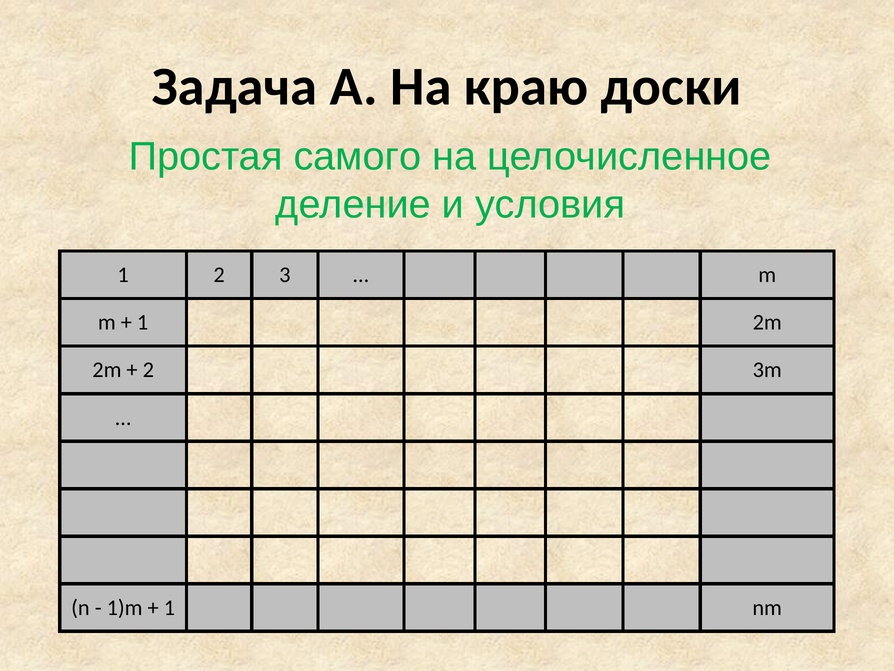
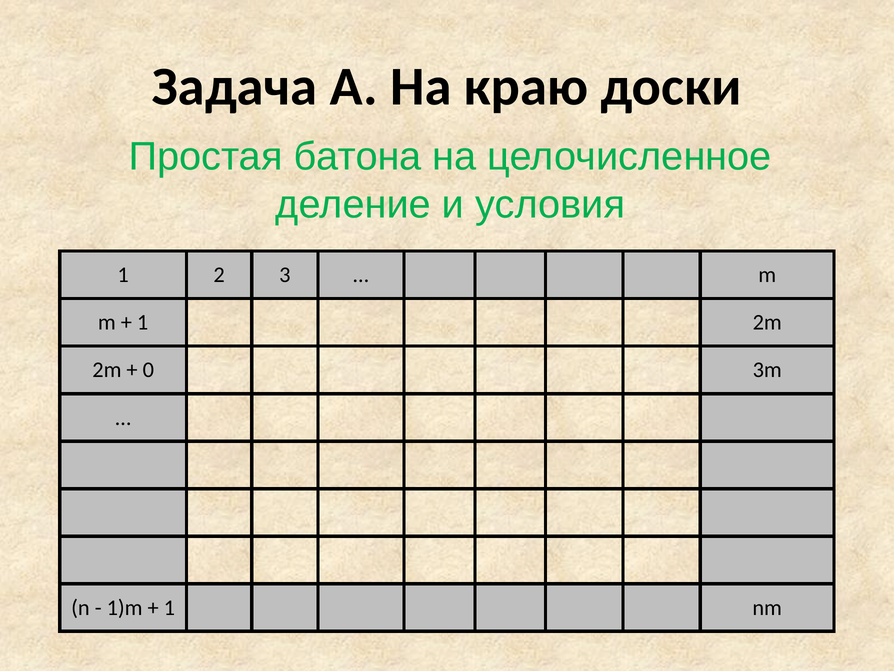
самого: самого -> батона (358, 157)
2: 2 -> 0 (148, 370)
